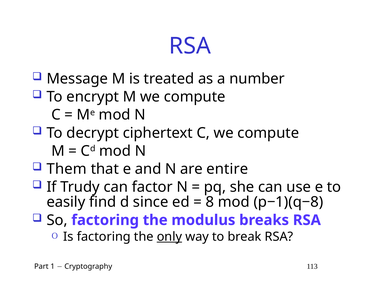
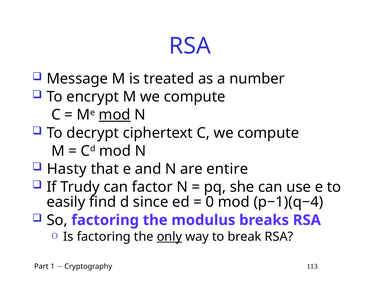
mod underline: none -> present (115, 115)
Them: Them -> Hasty (67, 169)
8: 8 -> 0 (210, 202)
p−1)(q−8: p−1)(q−8 -> p−1)(q−4 (288, 202)
